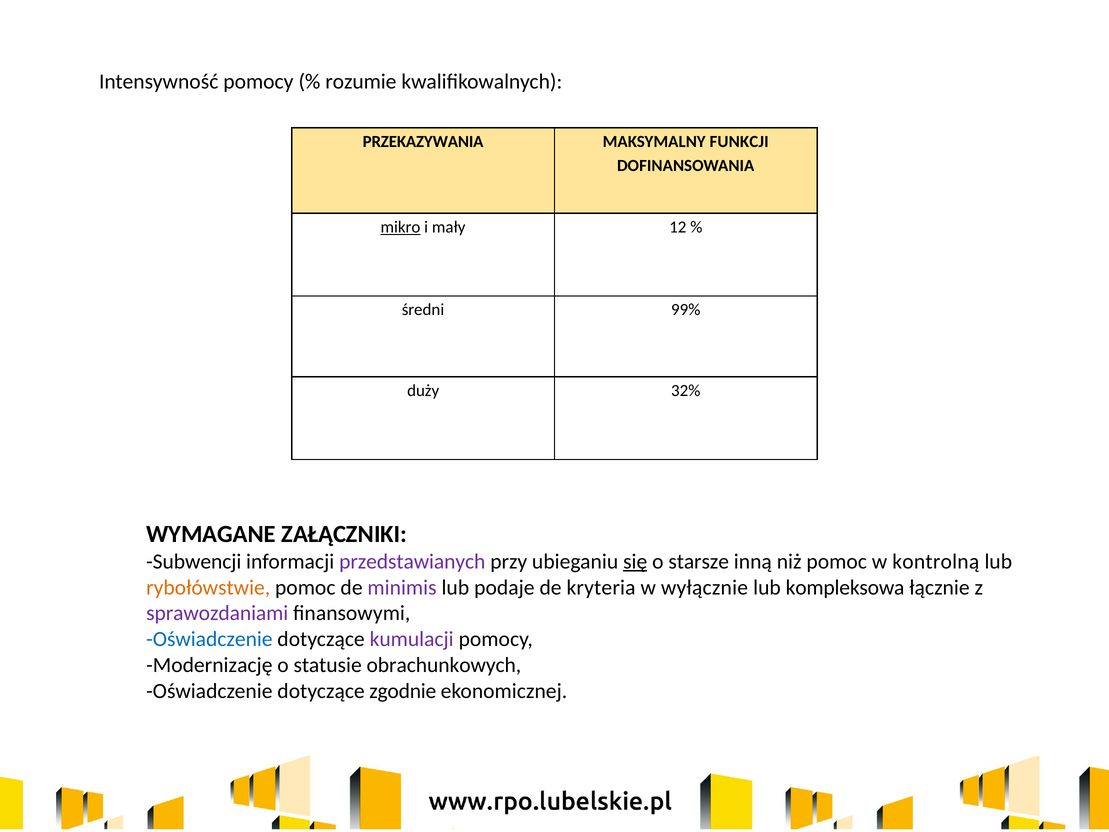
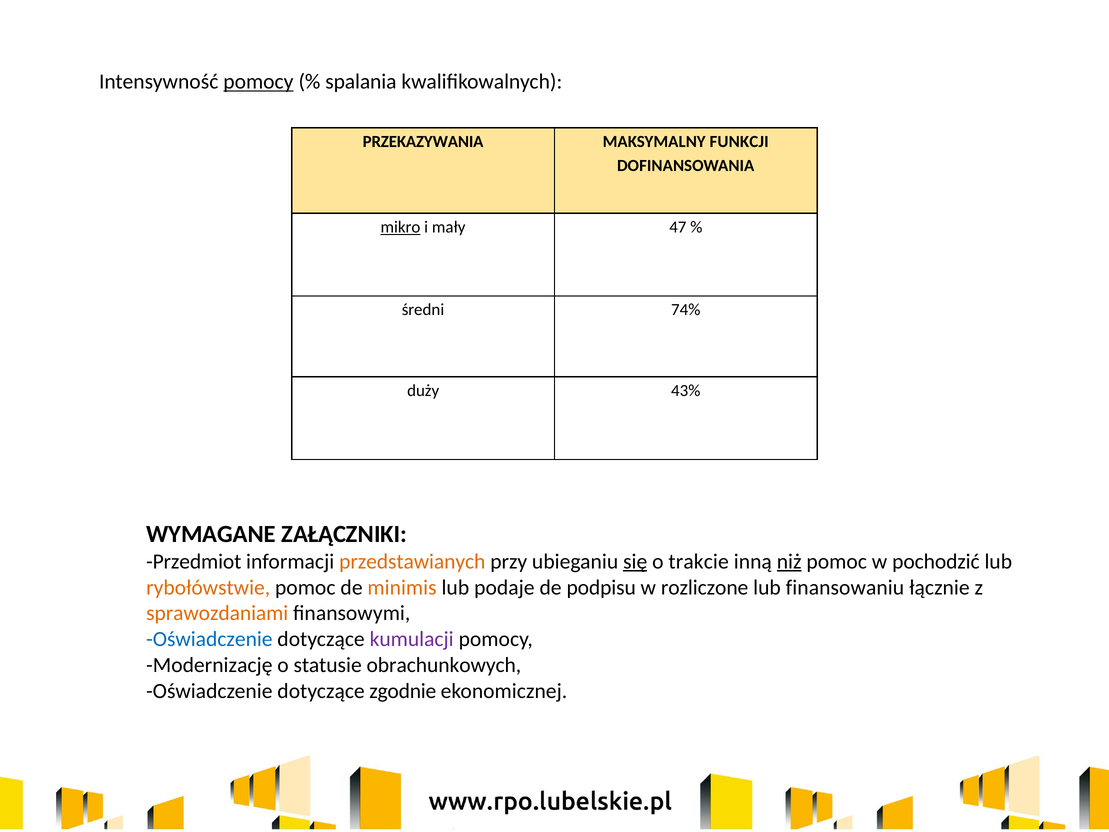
pomocy underline: none -> present (258, 82)
rozumie: rozumie -> spalania (361, 82)
12: 12 -> 47 (678, 227)
99%: 99% -> 74% (686, 310)
32%: 32% -> 43% (686, 391)
Subwencji: Subwencji -> Przedmiot (194, 561)
przedstawianych colour: purple -> orange (412, 561)
starsze: starsze -> trakcie (699, 561)
niż underline: none -> present (789, 561)
kontrolną: kontrolną -> pochodzić (936, 561)
minimis colour: purple -> orange (402, 587)
kryteria: kryteria -> podpisu (601, 587)
wyłącznie: wyłącznie -> rozliczone (705, 587)
kompleksowa: kompleksowa -> finansowaniu (845, 587)
sprawozdaniami colour: purple -> orange (217, 613)
